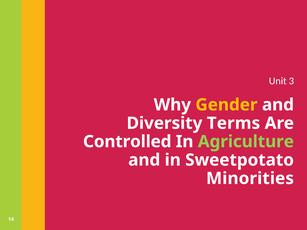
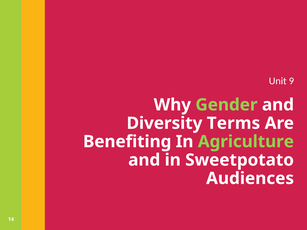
3: 3 -> 9 (291, 81)
Gender colour: yellow -> light green (226, 105)
Controlled: Controlled -> Benefiting (127, 142)
Minorities: Minorities -> Audiences (250, 179)
